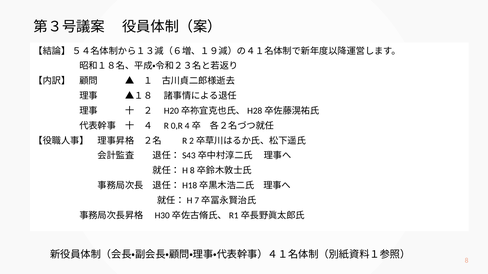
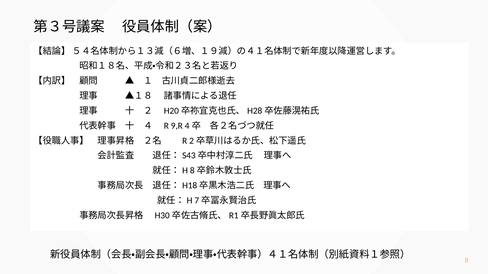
0,R: 0,R -> 9,R (177, 126)
